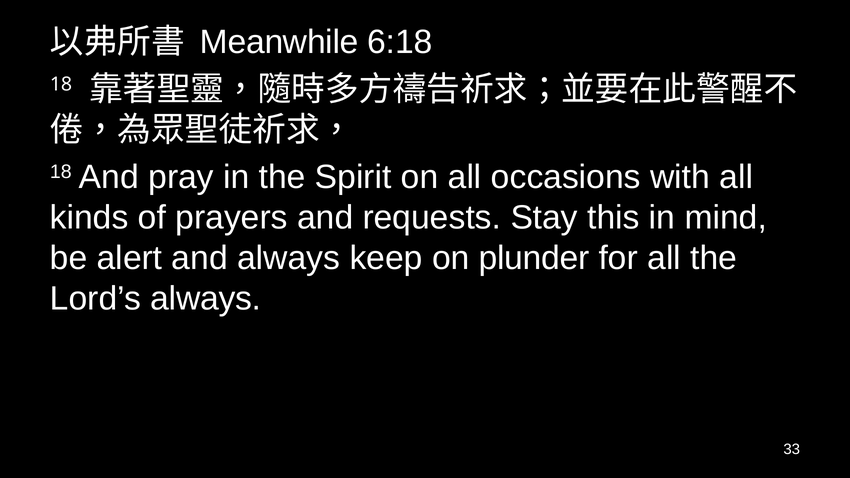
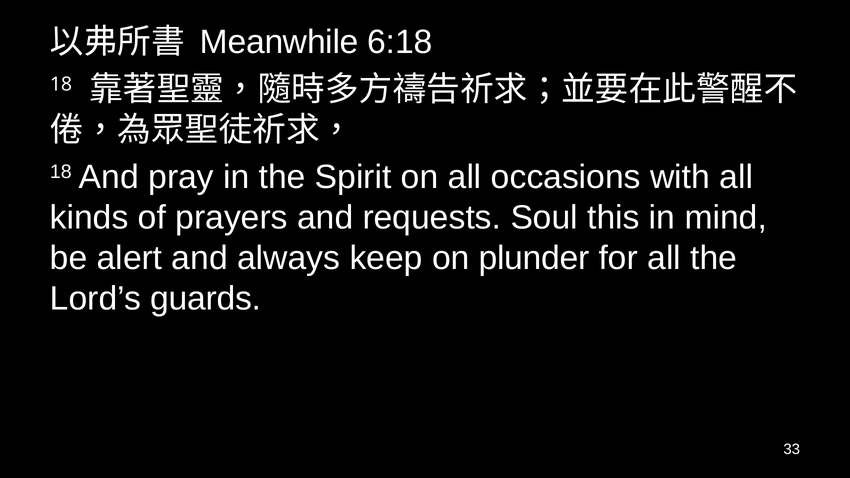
Stay: Stay -> Soul (544, 218)
Lord’s always: always -> guards (206, 299)
